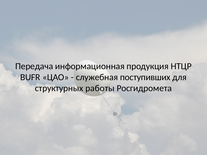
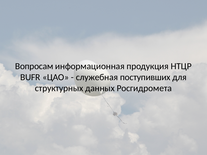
Передача: Передача -> Вопросам (34, 66)
работы: работы -> данных (100, 88)
